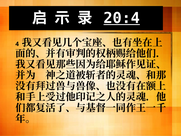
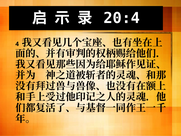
20:4 underline: present -> none (122, 18)
